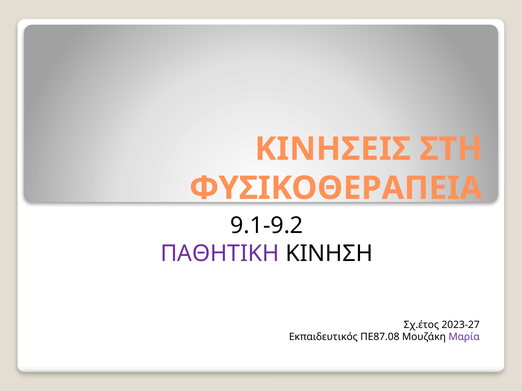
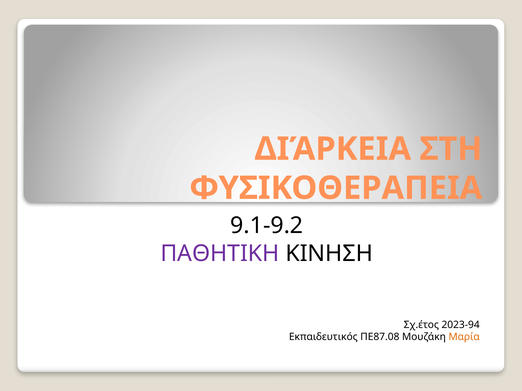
ΚΙΝΗΣΕΙΣ: ΚΙΝΗΣΕΙΣ -> ΔΙΆΡΚΕΙΑ (333, 149)
2023-27: 2023-27 -> 2023-94 (461, 325)
Μαρία colour: purple -> orange (464, 337)
